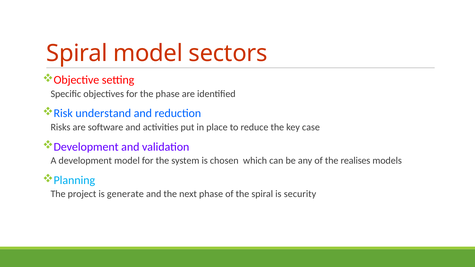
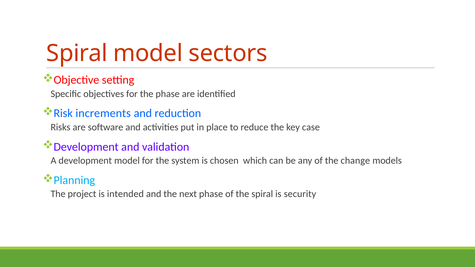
understand: understand -> increments (103, 113)
realises: realises -> change (355, 161)
generate: generate -> intended (125, 194)
